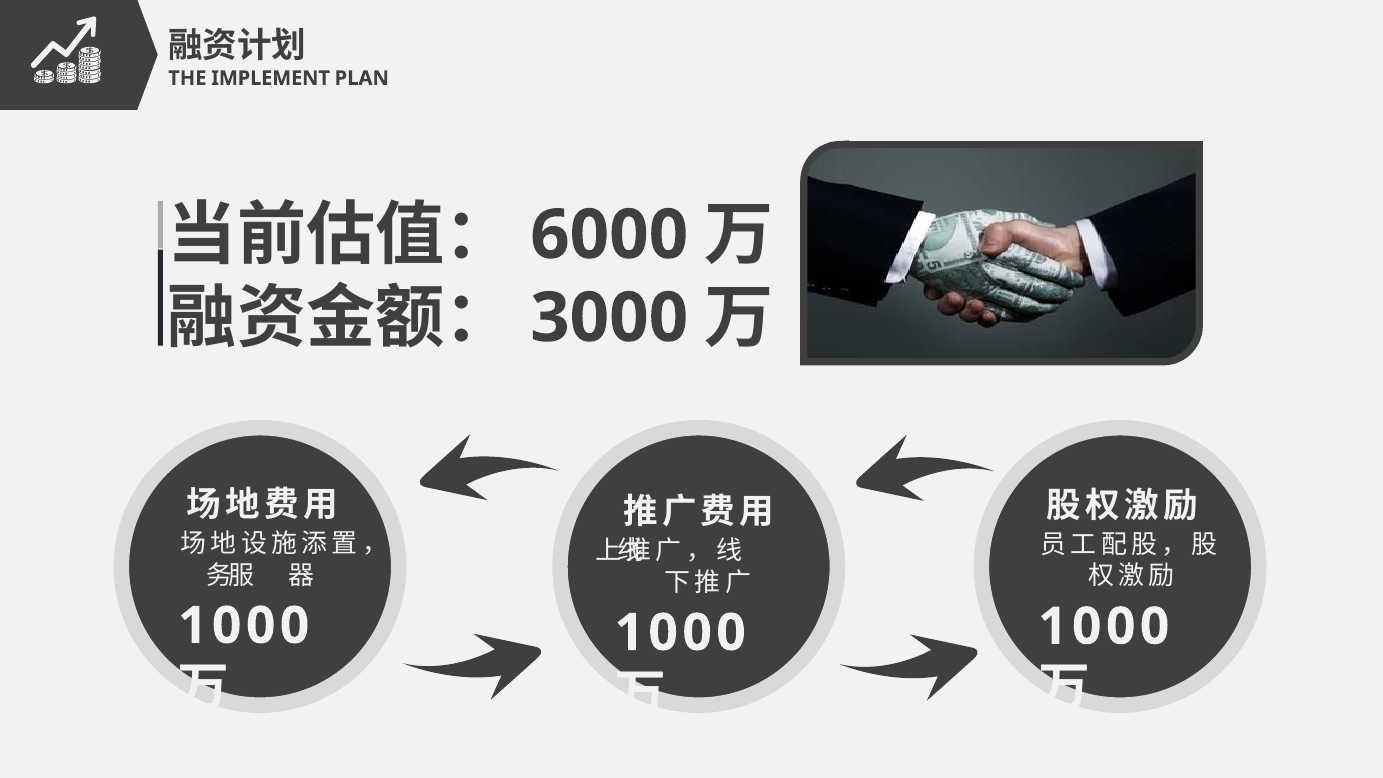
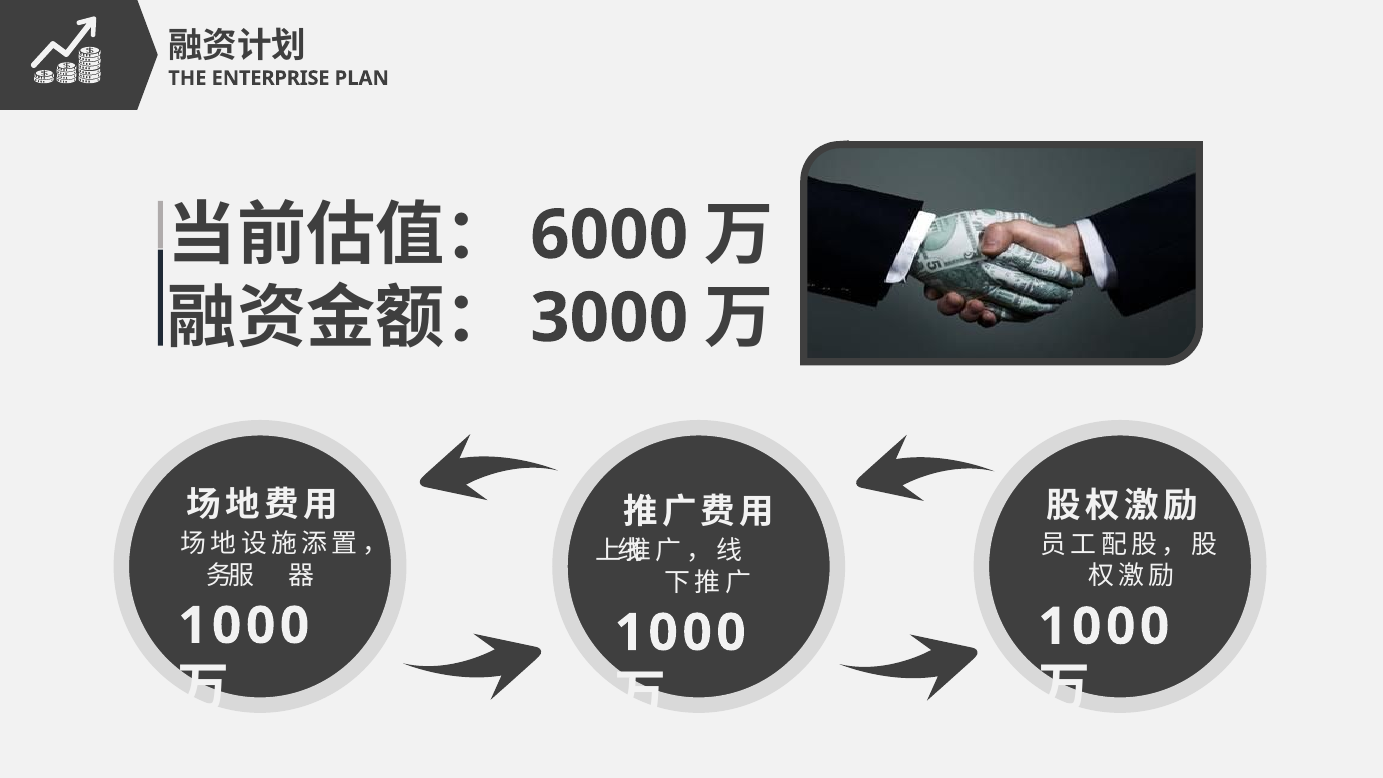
IMPLEMENT: IMPLEMENT -> ENTERPRISE (271, 78)
